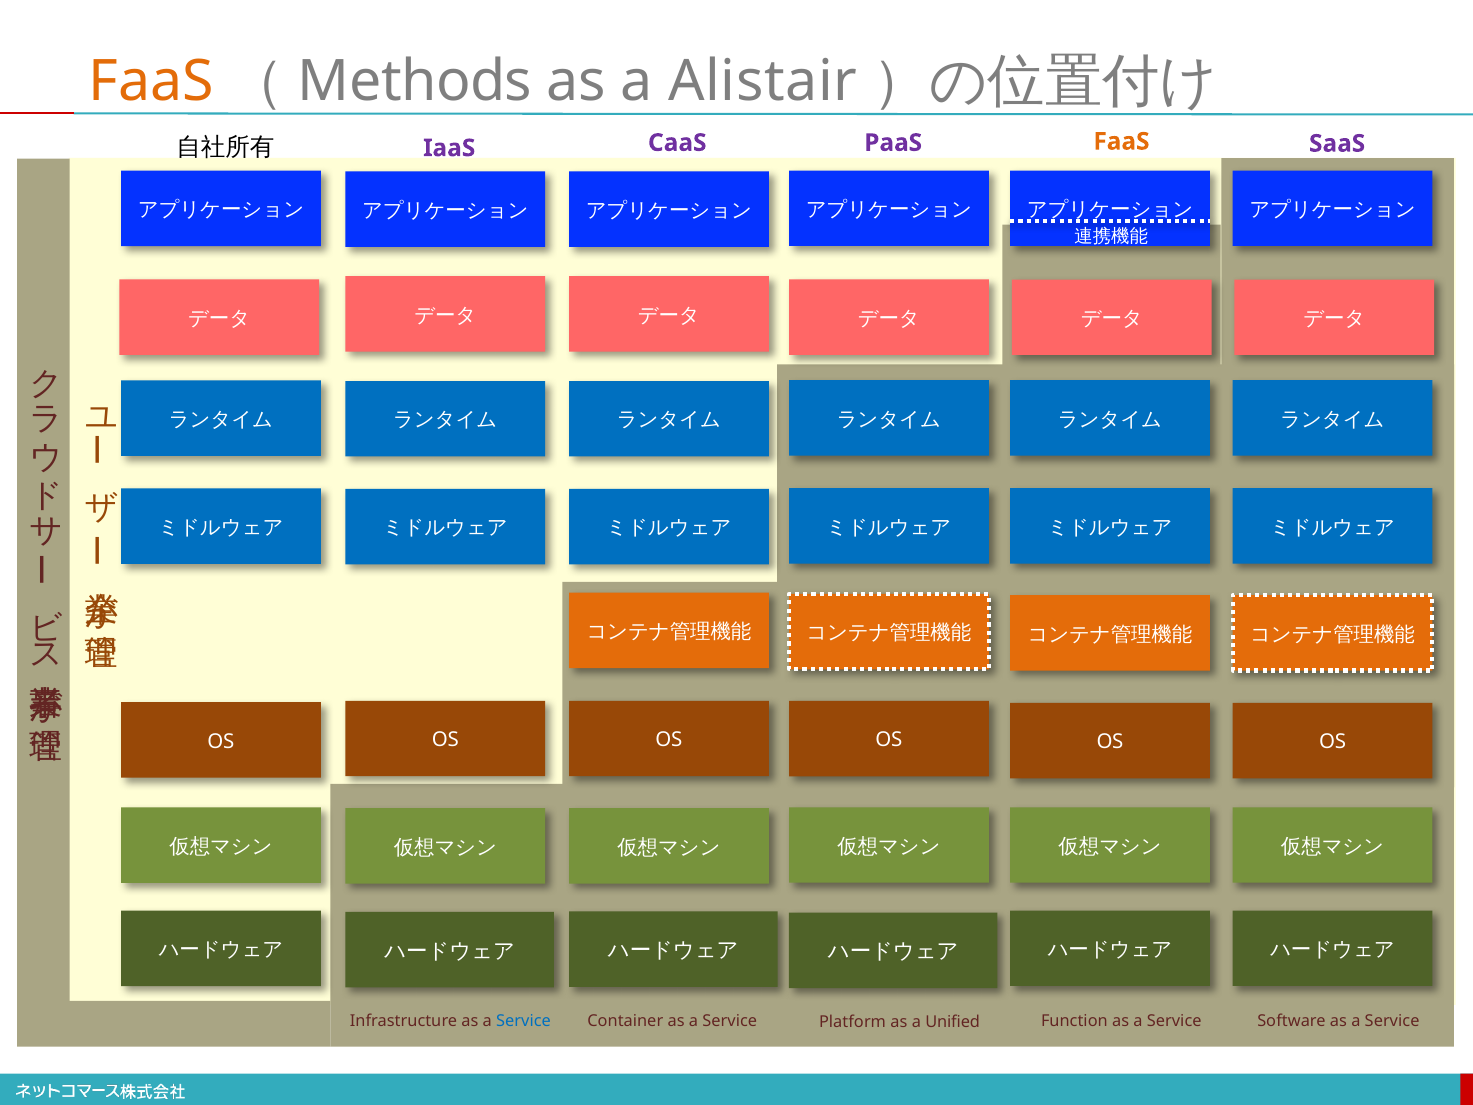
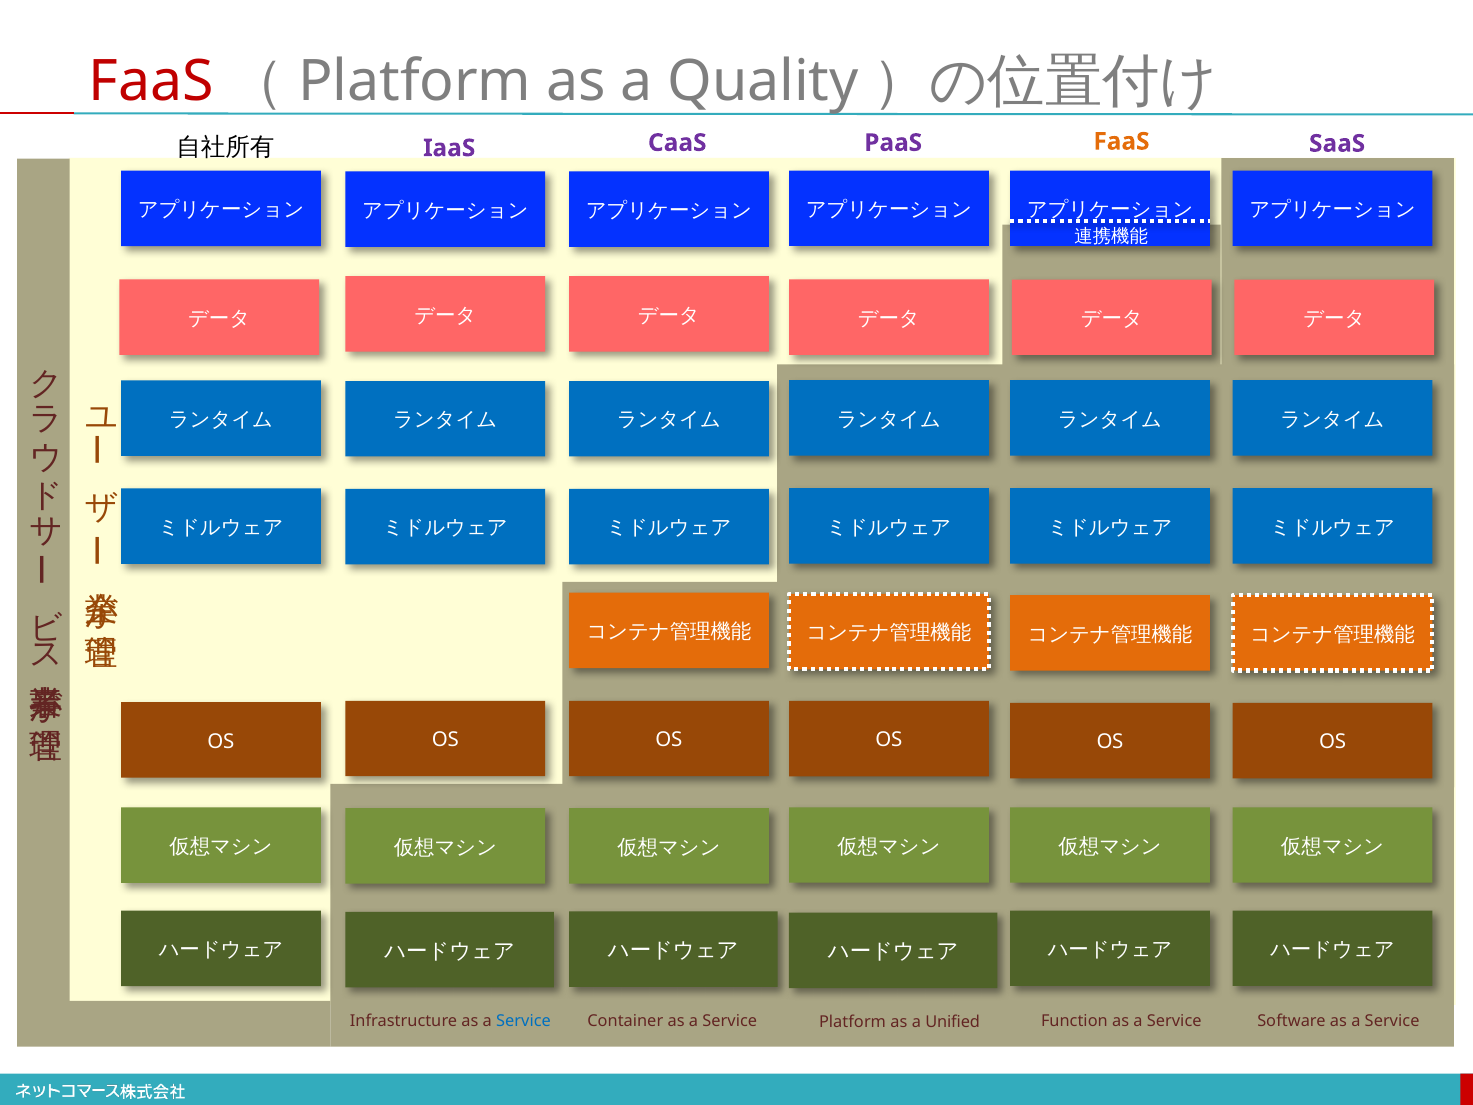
FaaS colour: orange -> red (151, 82)
Methods: Methods -> Platform (415, 82)
Alistair: Alistair -> Quality (763, 82)
